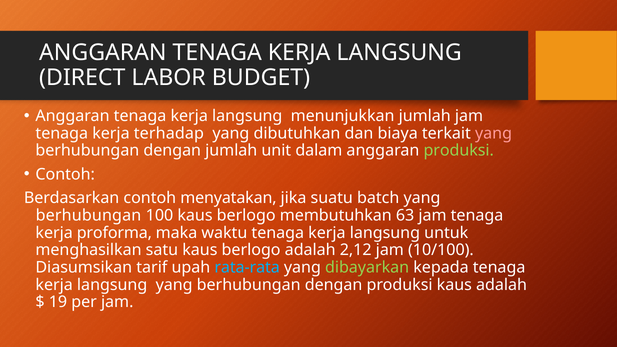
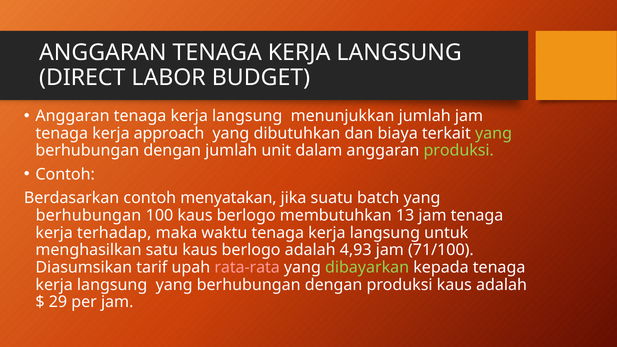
terhadap: terhadap -> approach (169, 133)
yang colour: pink -> light green (494, 133)
63: 63 -> 13 (405, 215)
proforma: proforma -> terhadap (114, 233)
2,12: 2,12 -> 4,93 (356, 250)
10/100: 10/100 -> 71/100 (441, 250)
rata-rata colour: light blue -> pink (247, 267)
19: 19 -> 29 (58, 302)
